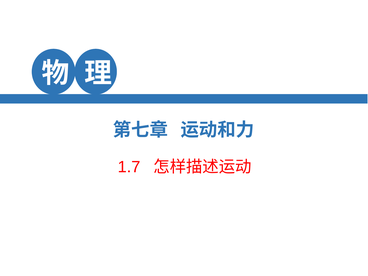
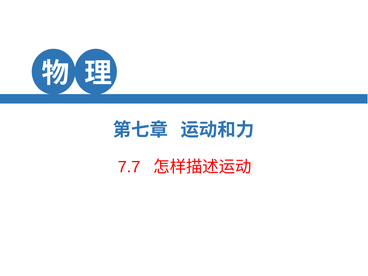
1.7: 1.7 -> 7.7 (129, 167)
